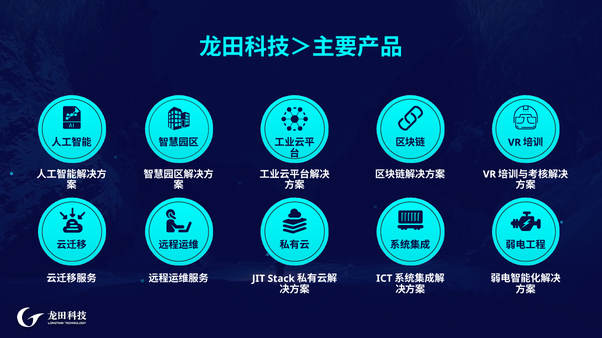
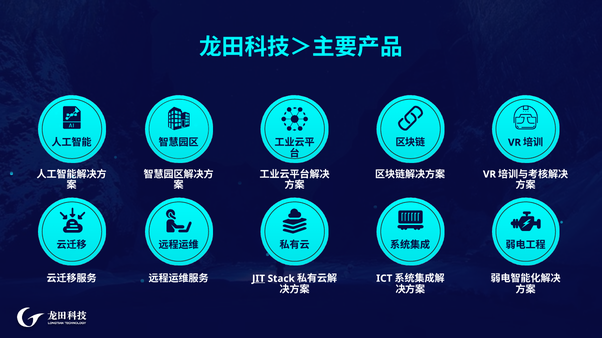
JIT underline: none -> present (259, 279)
